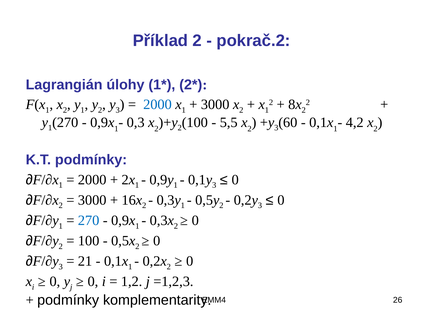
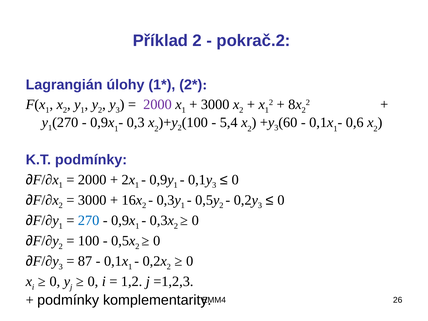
2000 colour: blue -> purple (157, 105)
5,5: 5,5 -> 5,4 (229, 122)
4,2: 4,2 -> 0,6 (355, 122)
21: 21 -> 87 (85, 261)
